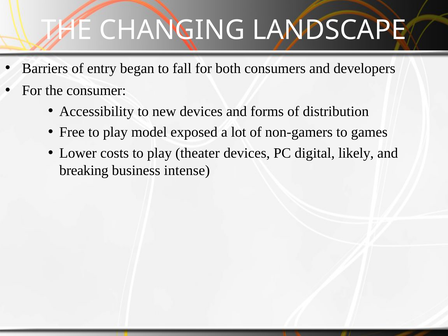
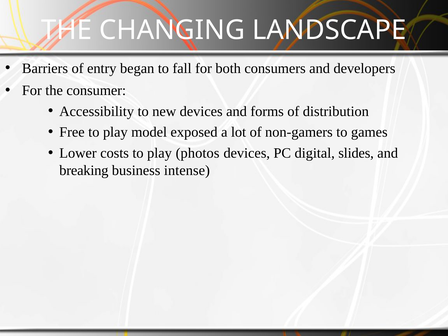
theater: theater -> photos (198, 153)
likely: likely -> slides (356, 153)
